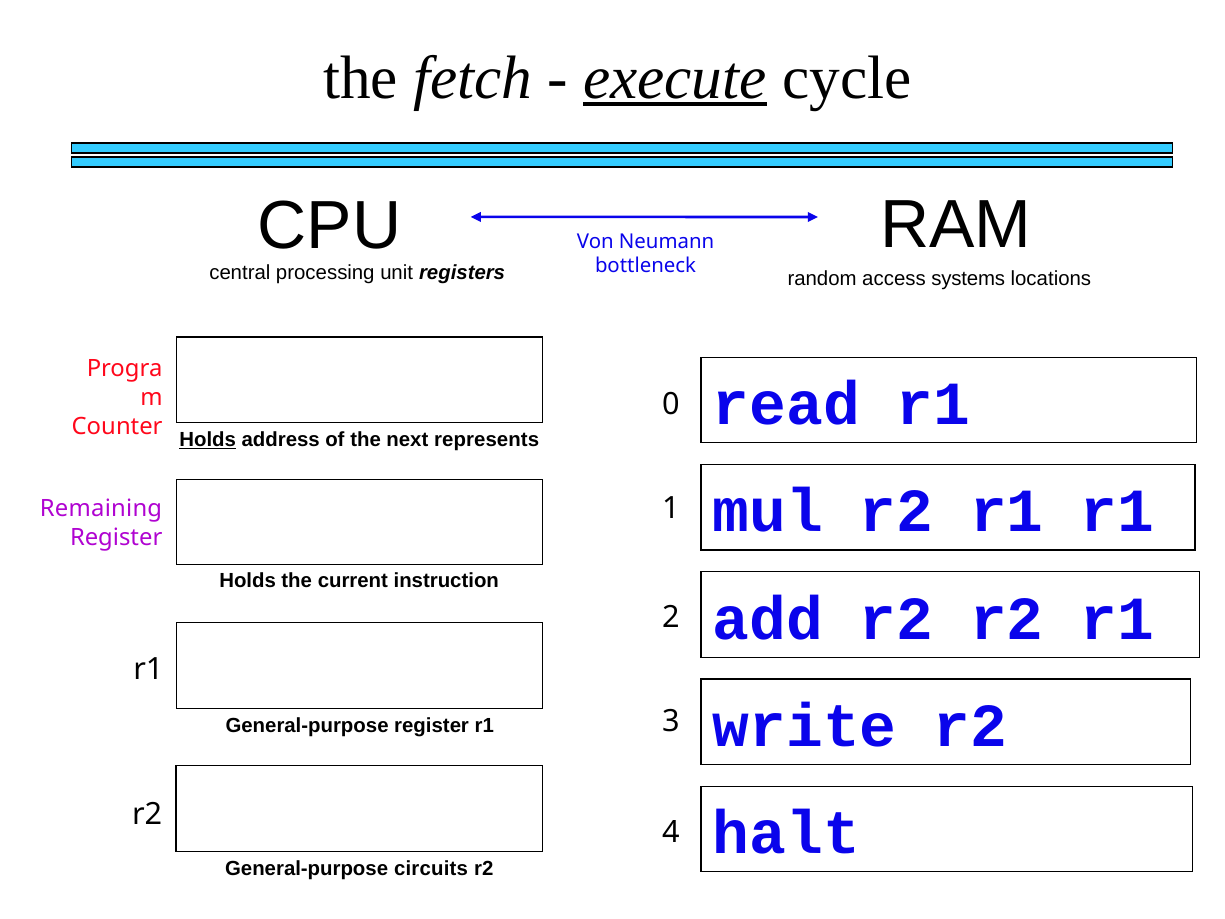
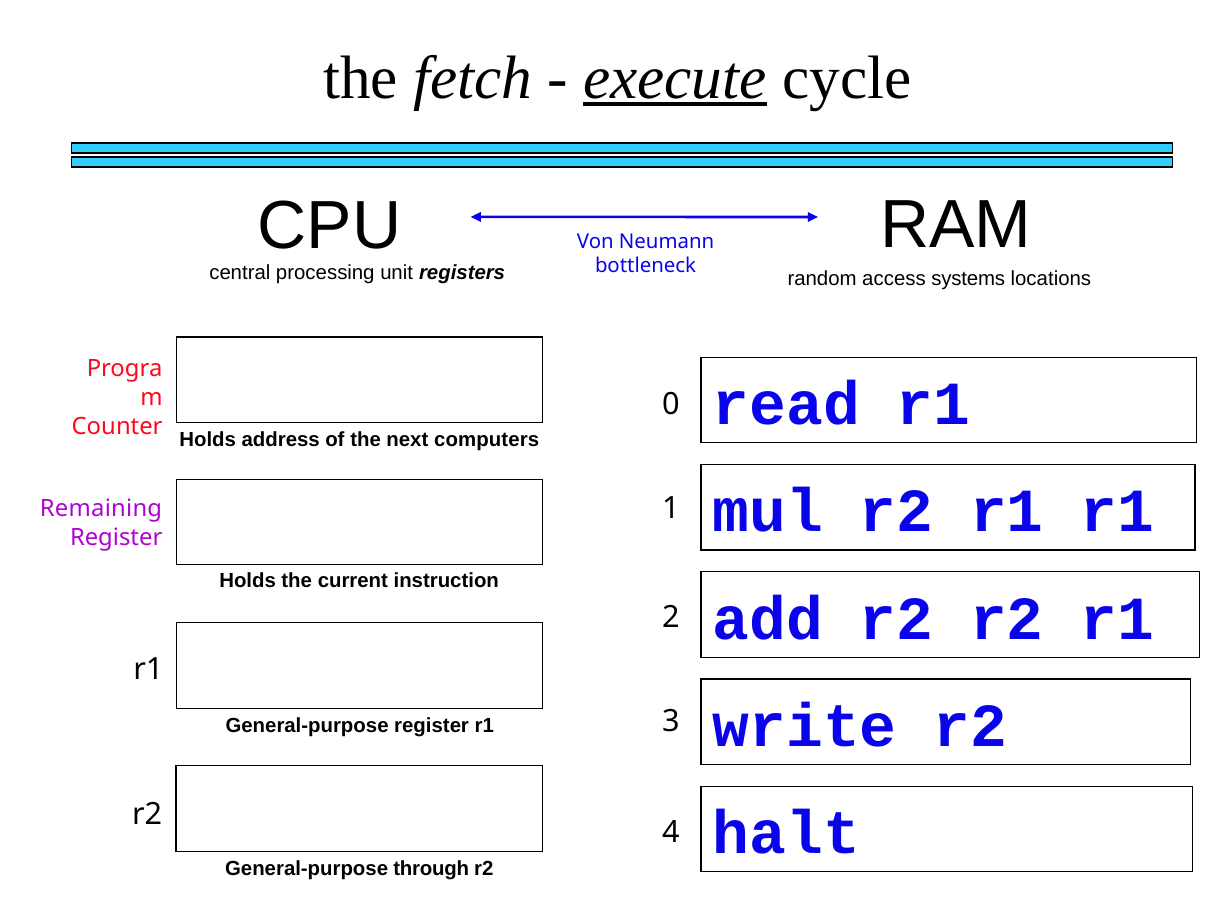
Holds underline: present -> none (208, 440)
represents: represents -> computers (487, 440)
circuits: circuits -> through (431, 869)
